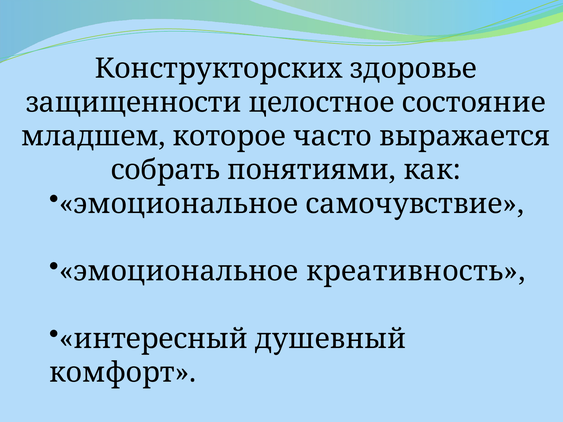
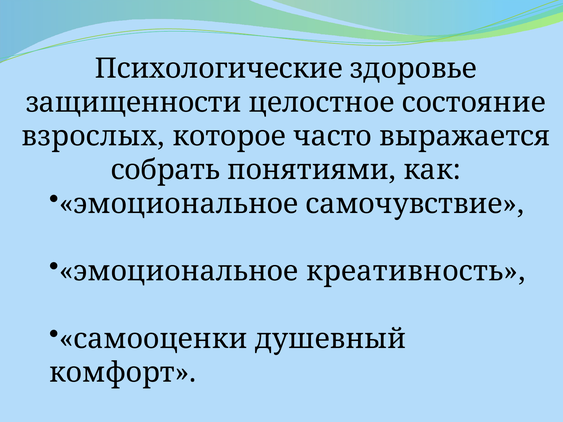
Конструкторских: Конструкторских -> Психологические (219, 69)
младшем: младшем -> взрослых (93, 136)
интересный: интересный -> самооценки (153, 339)
